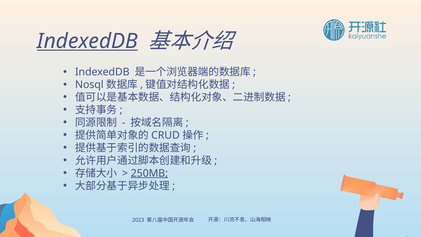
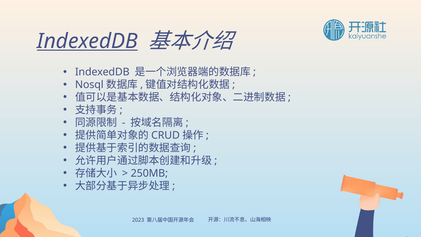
250MB underline: present -> none (149, 173)
